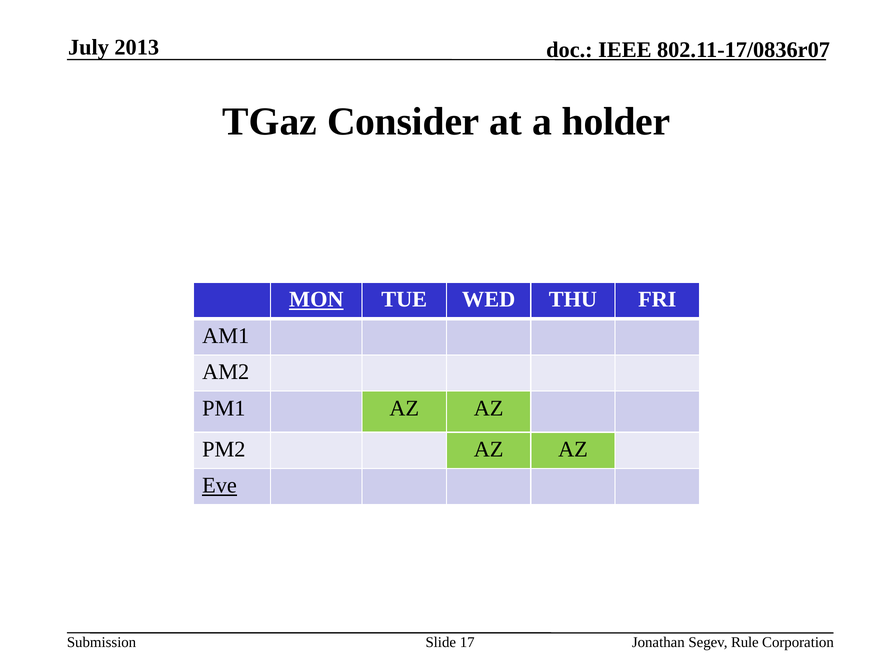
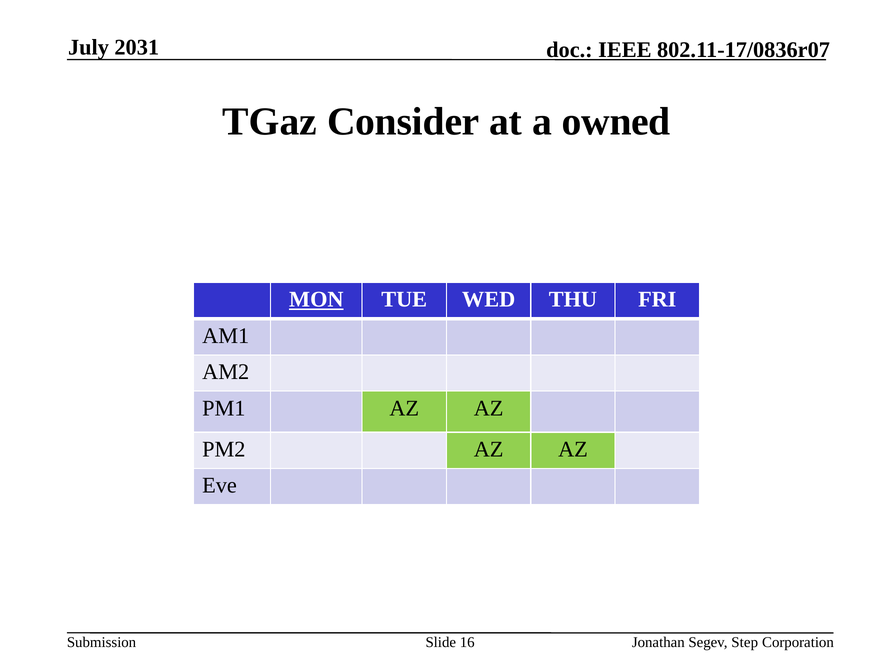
2013: 2013 -> 2031 (137, 47)
holder: holder -> owned (616, 122)
Eve underline: present -> none (219, 485)
17: 17 -> 16 (467, 642)
Rule: Rule -> Step (745, 642)
